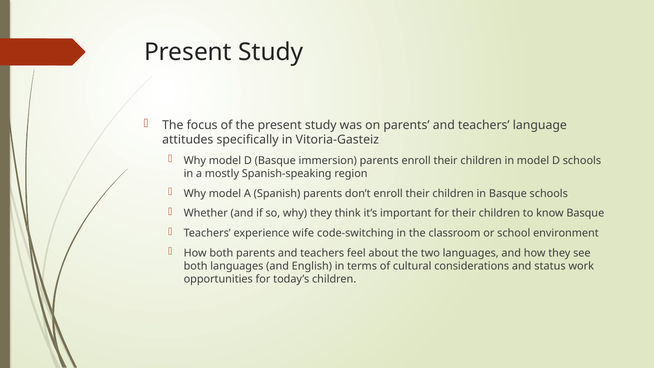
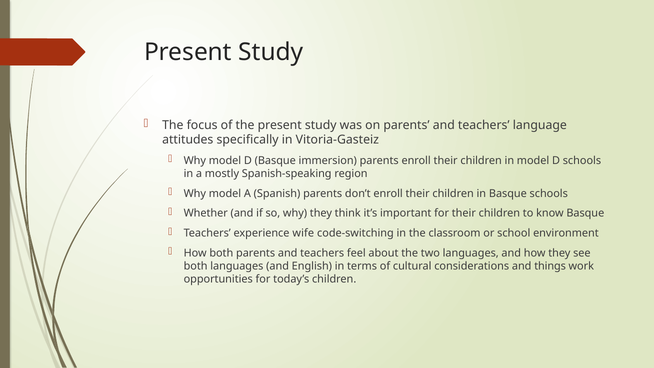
status: status -> things (550, 266)
